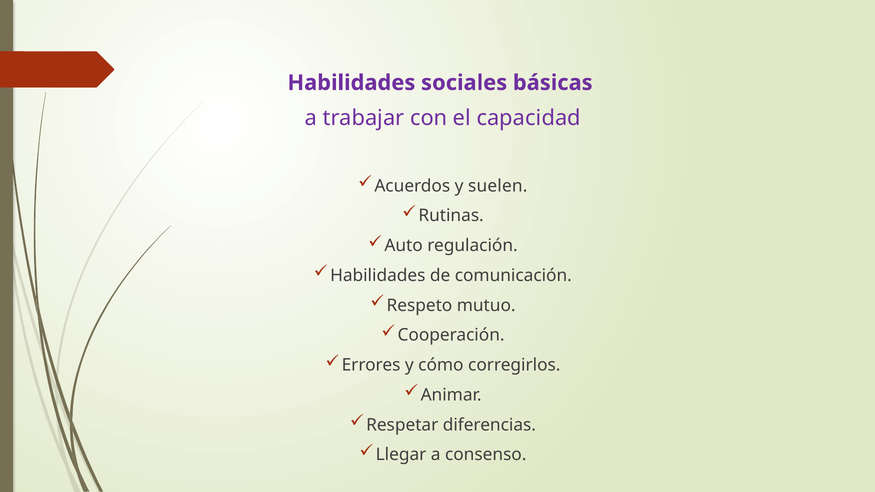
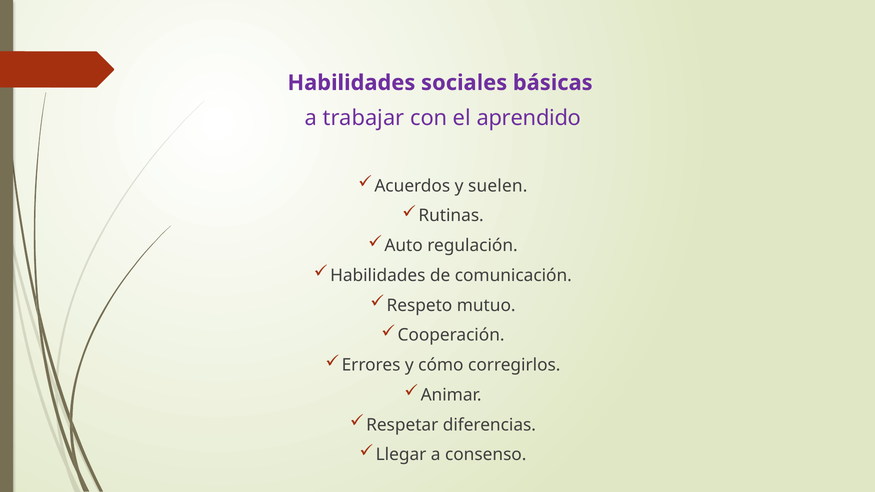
capacidad: capacidad -> aprendido (529, 118)
